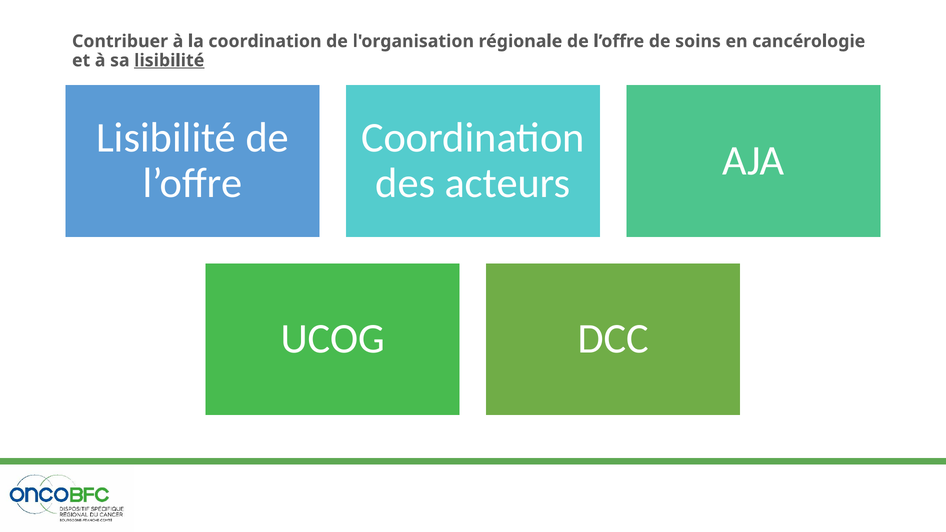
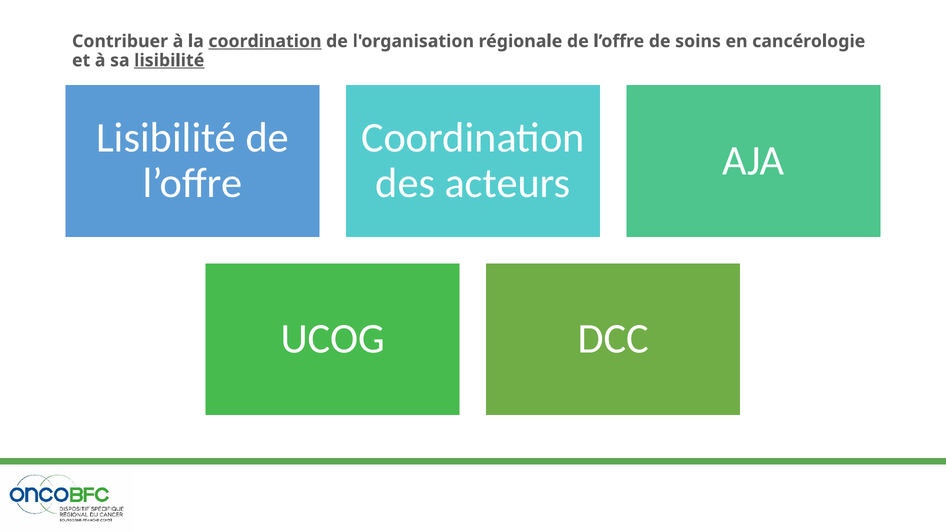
coordination underline: none -> present (265, 41)
